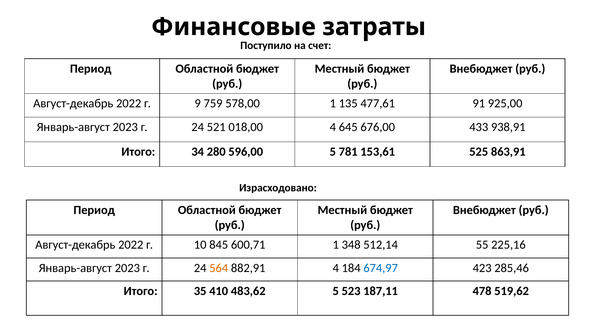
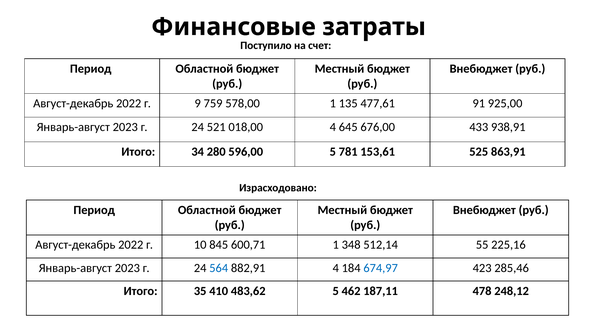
564 colour: orange -> blue (219, 268)
523: 523 -> 462 (351, 291)
519,62: 519,62 -> 248,12 (512, 291)
